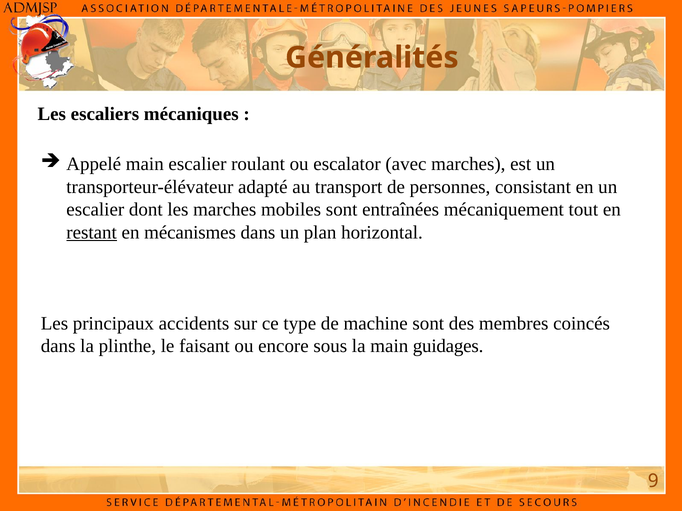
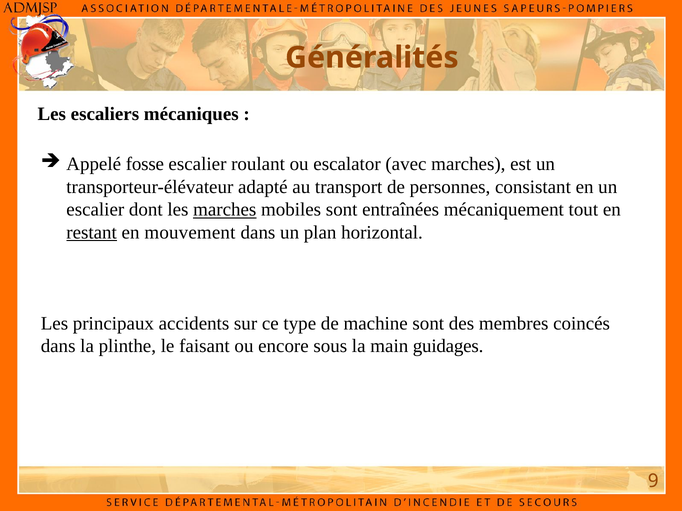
Appelé main: main -> fosse (145, 164)
marches underline: none -> present (225, 210)
mécanismes: mécanismes -> mouvement (190, 233)
